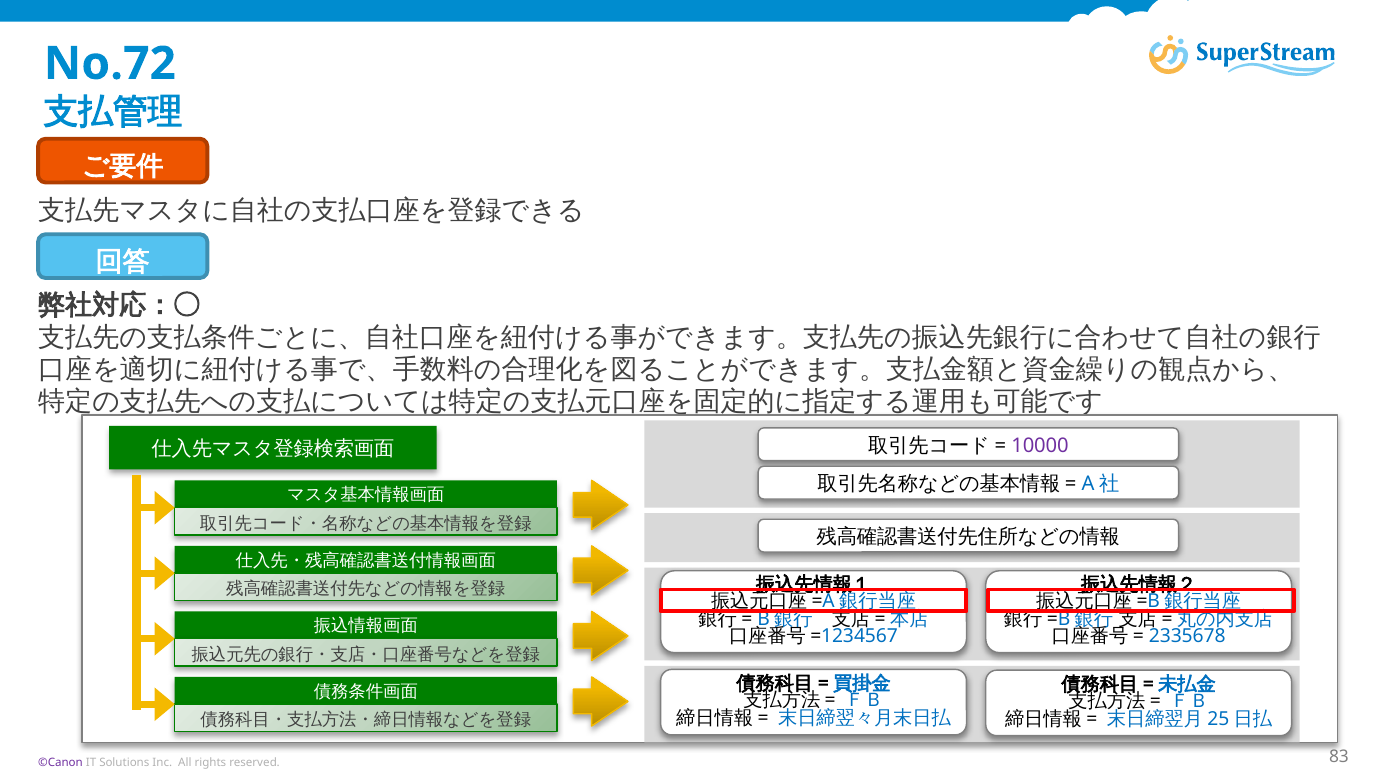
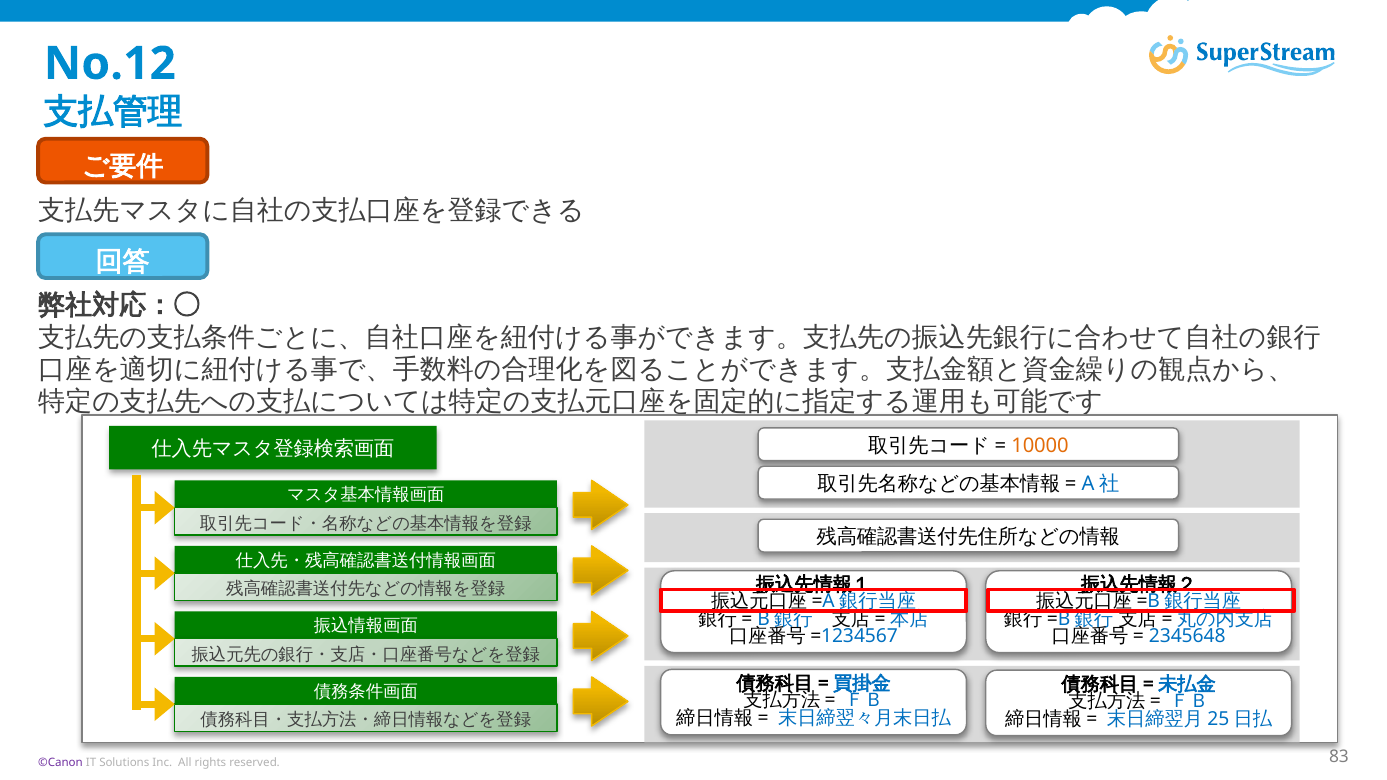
No.72: No.72 -> No.12 (110, 64)
10000 colour: purple -> orange (1040, 446)
2335678: 2335678 -> 2345648 (1187, 636)
